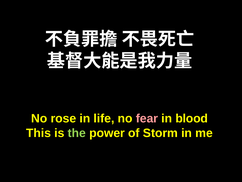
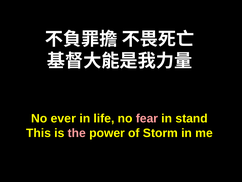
rose: rose -> ever (63, 118)
blood: blood -> stand (192, 118)
the colour: light green -> pink (77, 133)
